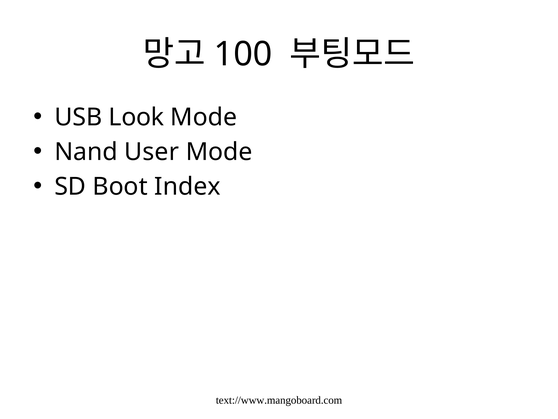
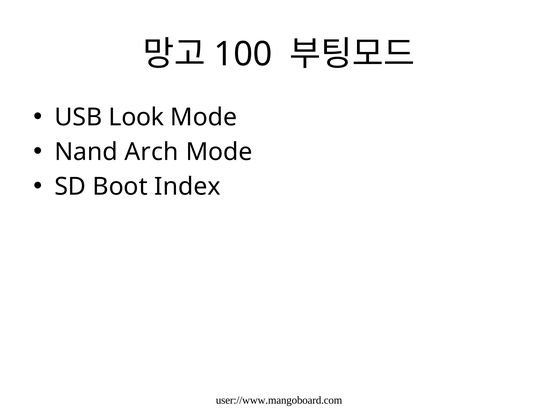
User: User -> Arch (152, 152)
text://www.mangoboard.com: text://www.mangoboard.com -> user://www.mangoboard.com (279, 400)
